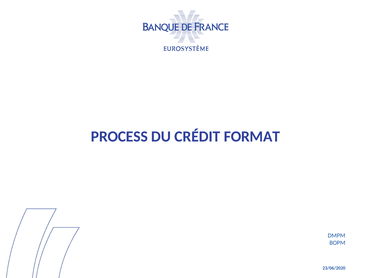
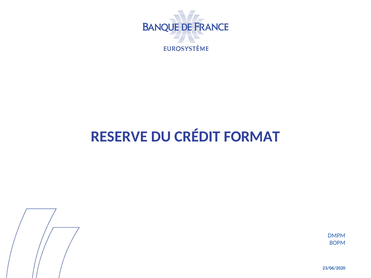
PROCESS: PROCESS -> RESERVE (119, 137)
